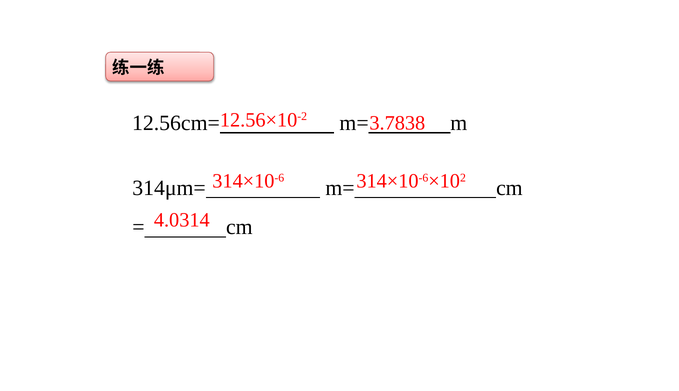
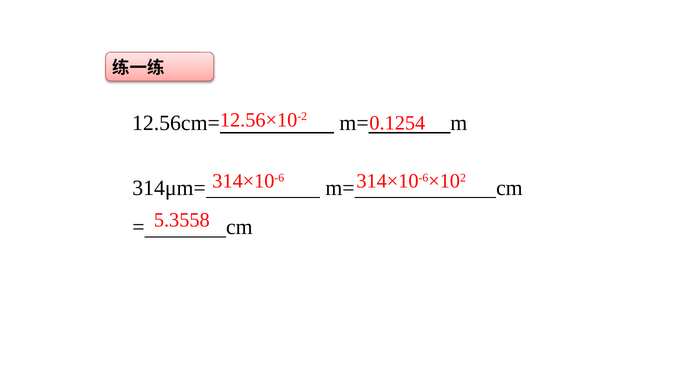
3.7838: 3.7838 -> 0.1254 (397, 123)
4.0314: 4.0314 -> 5.3558 (182, 220)
